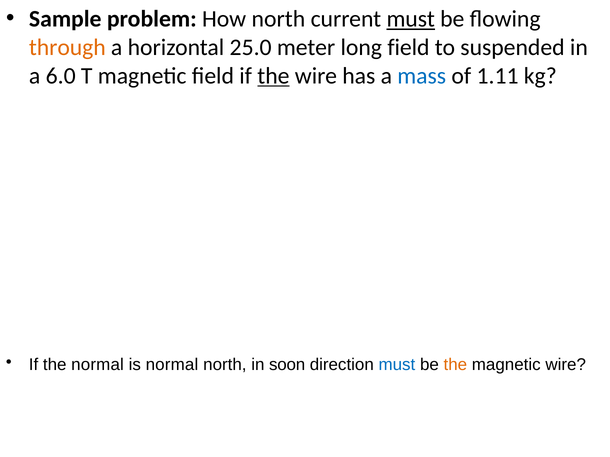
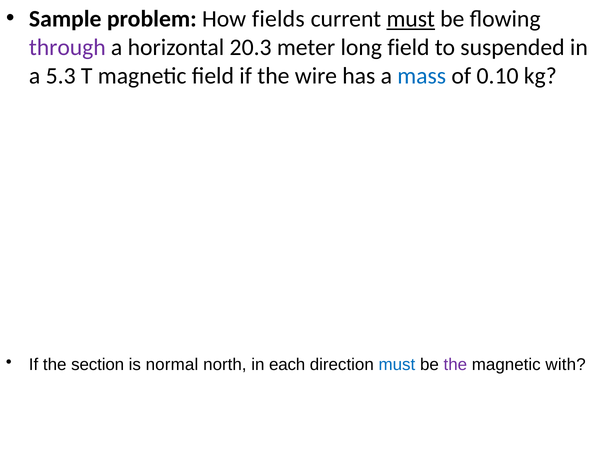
How north: north -> fields (278, 19)
through colour: orange -> purple (67, 47)
25.0: 25.0 -> 20.3 (251, 47)
6.0: 6.0 -> 5.3 (61, 76)
the underline: present -> none (273, 76)
1.11: 1.11 -> 0.10 (498, 76)
the normal: normal -> section (98, 365)
soon: soon -> each (287, 365)
the colour: orange -> purple (455, 365)
magnetic wire: wire -> with (566, 365)
